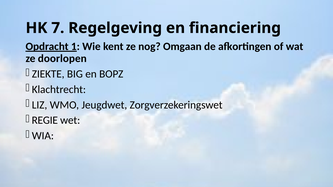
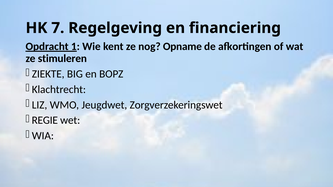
Omgaan: Omgaan -> Opname (182, 47)
doorlopen: doorlopen -> stimuleren (62, 59)
